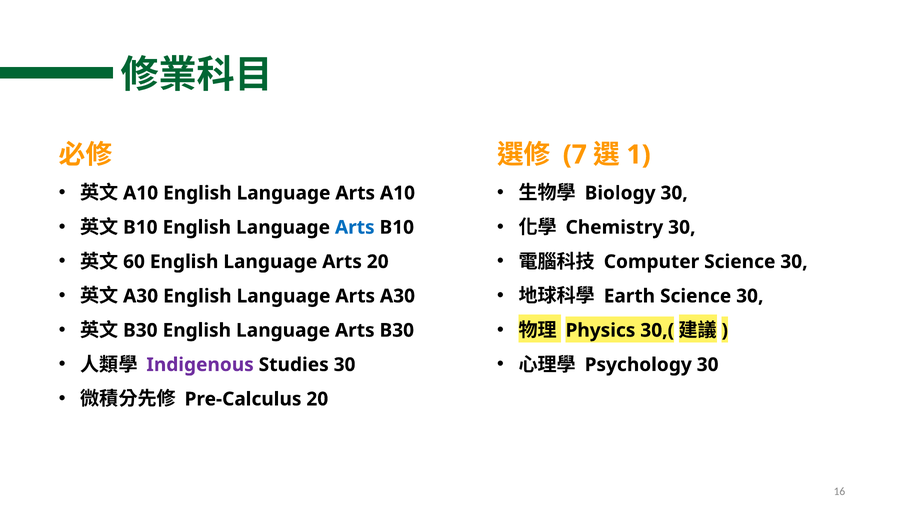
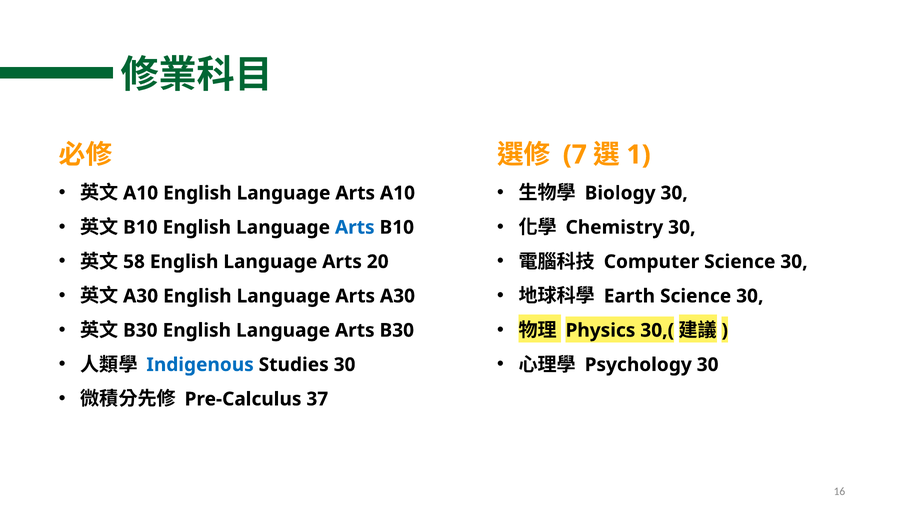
60: 60 -> 58 (134, 262)
Indigenous colour: purple -> blue (200, 365)
Pre-Calculus 20: 20 -> 37 (317, 399)
